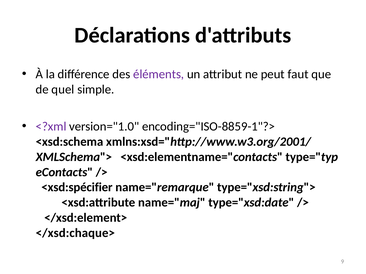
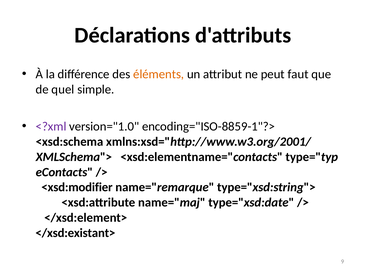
éléments colour: purple -> orange (159, 74)
<xsd:spécifier: <xsd:spécifier -> <xsd:modifier (77, 188)
</xsd:chaque>: </xsd:chaque> -> </xsd:existant> (75, 233)
